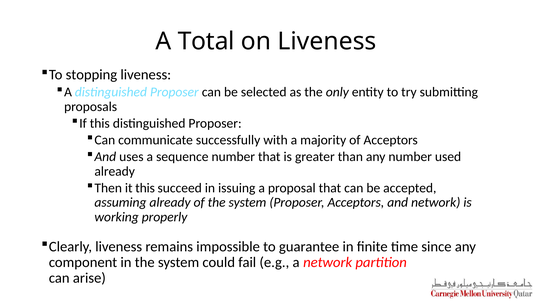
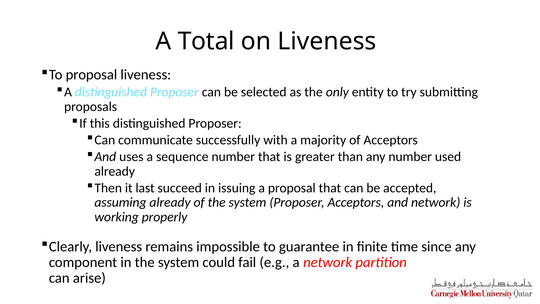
To stopping: stopping -> proposal (91, 75)
it this: this -> last (145, 188)
